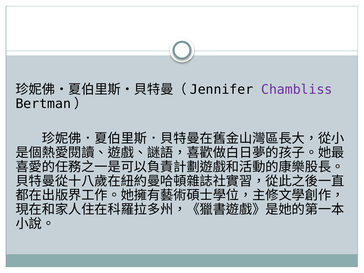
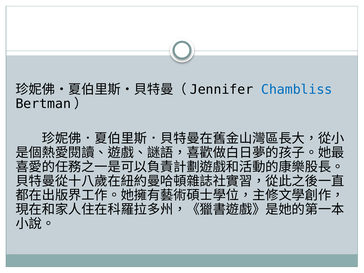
Chambliss colour: purple -> blue (297, 90)
